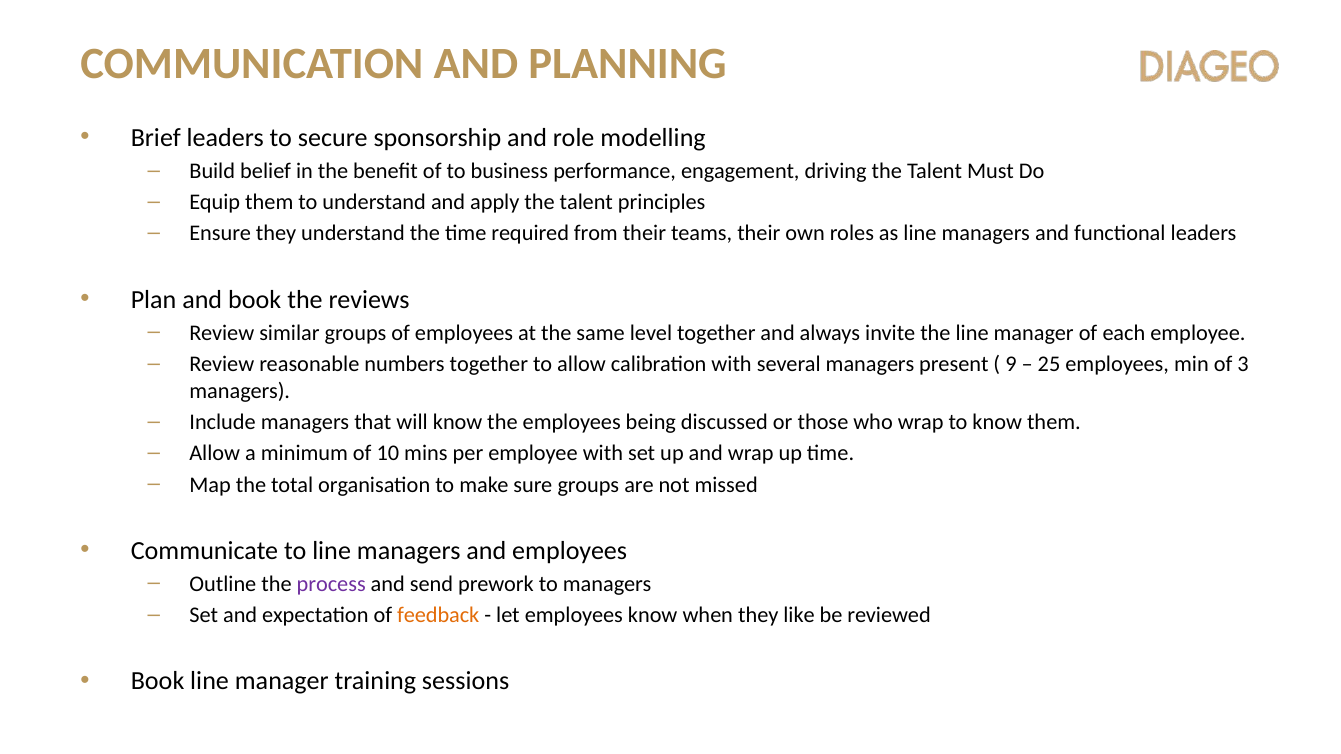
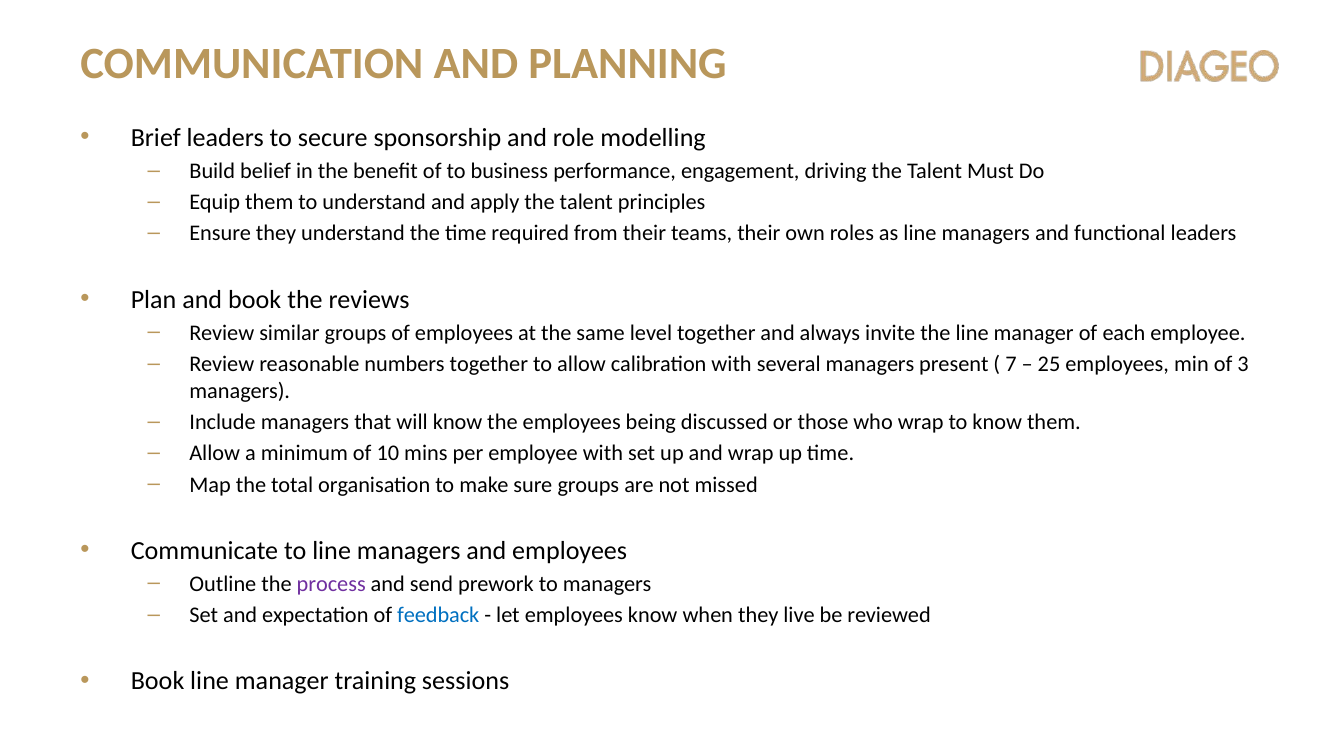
9: 9 -> 7 (1011, 364)
feedback colour: orange -> blue (438, 615)
like: like -> live (799, 615)
